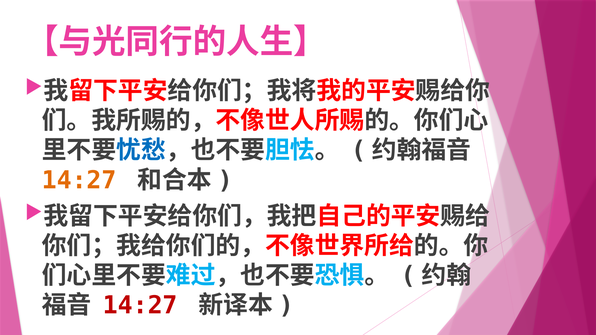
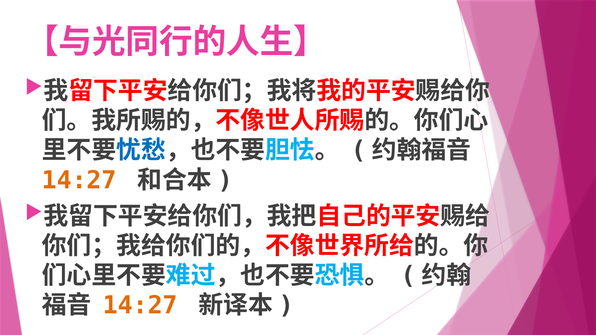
14:27 colour: red -> orange (140, 306)
